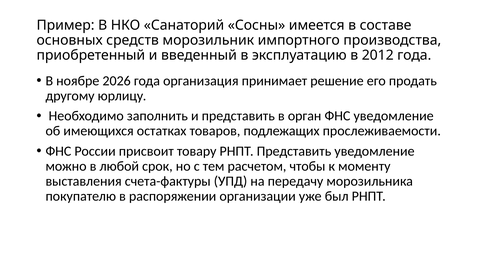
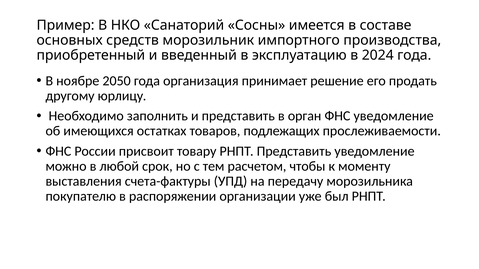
2012: 2012 -> 2024 (378, 55)
2026: 2026 -> 2050 (117, 81)
